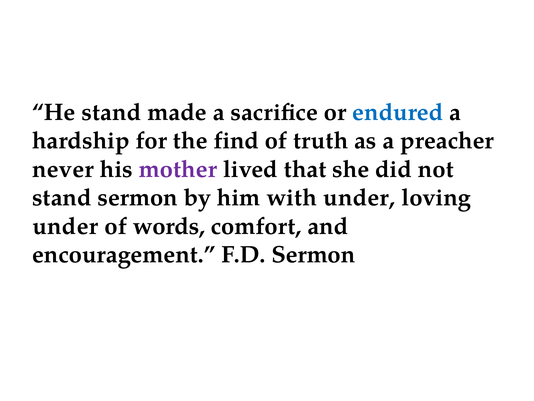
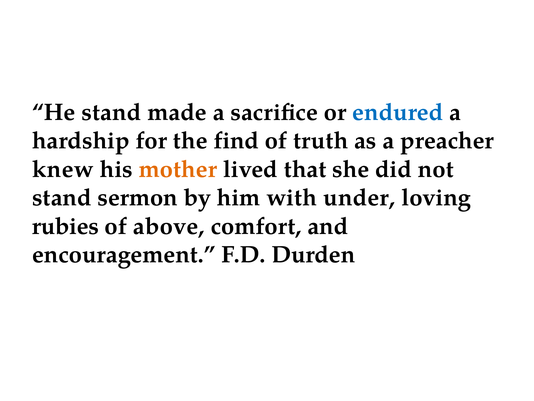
never: never -> knew (63, 169)
mother colour: purple -> orange (178, 169)
under: under -> rubies (65, 226)
words: words -> above (169, 226)
F.D Sermon: Sermon -> Durden (313, 254)
